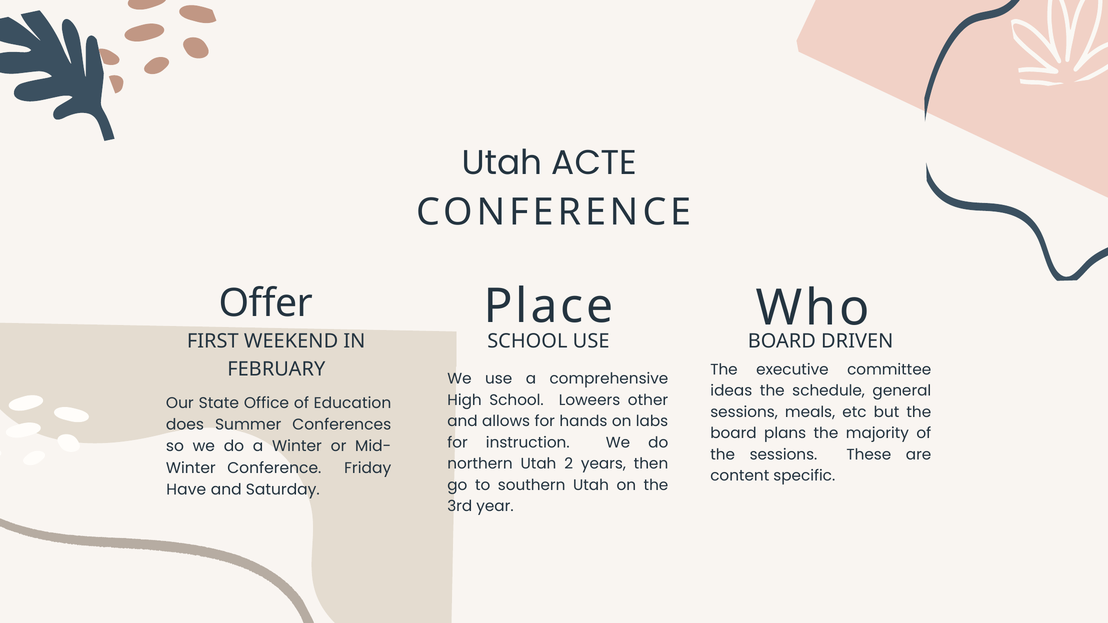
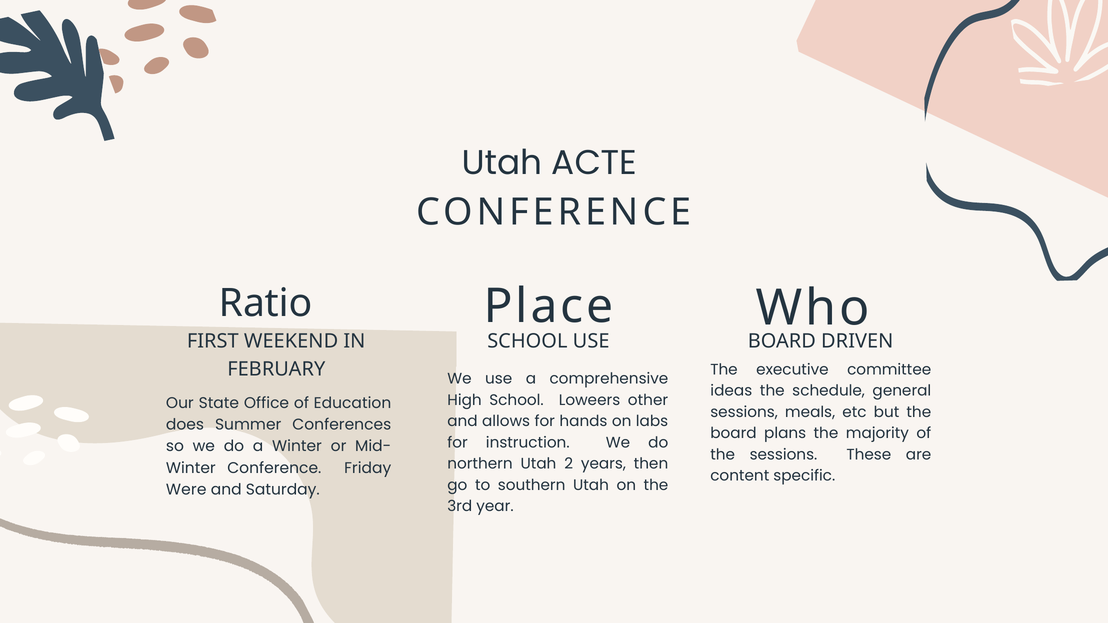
Offer: Offer -> Ratio (266, 304)
Have: Have -> Were (186, 490)
